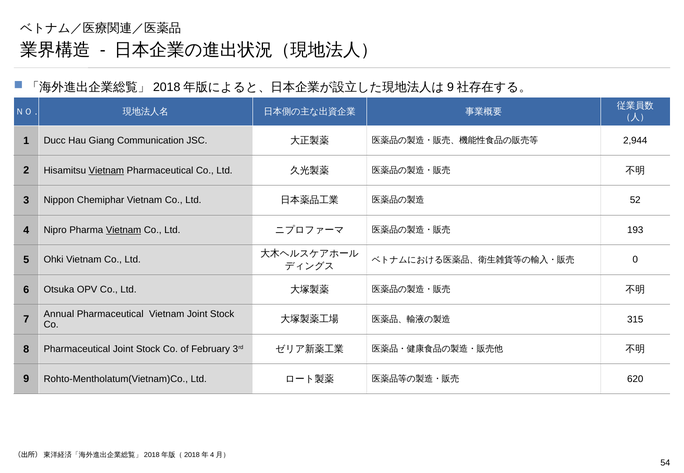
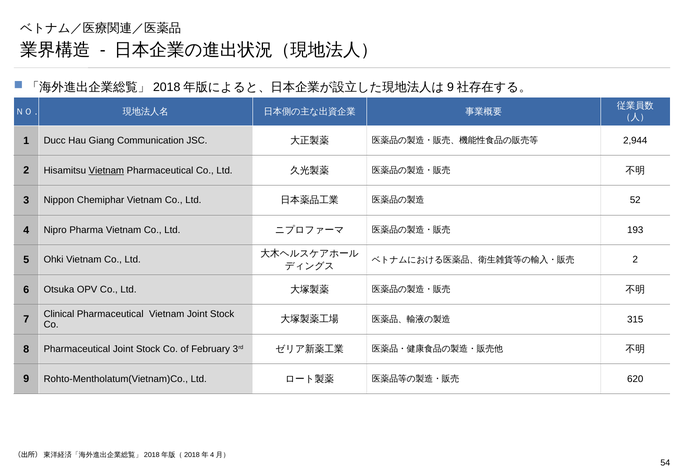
Vietnam underline: present -> none (124, 230)
0: 0 -> 2 (635, 260)
Annual: Annual -> Clinical (59, 314)
